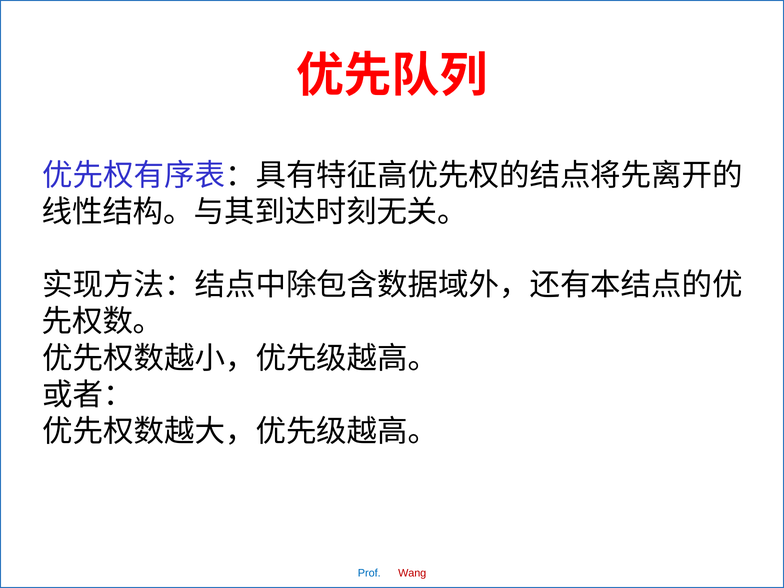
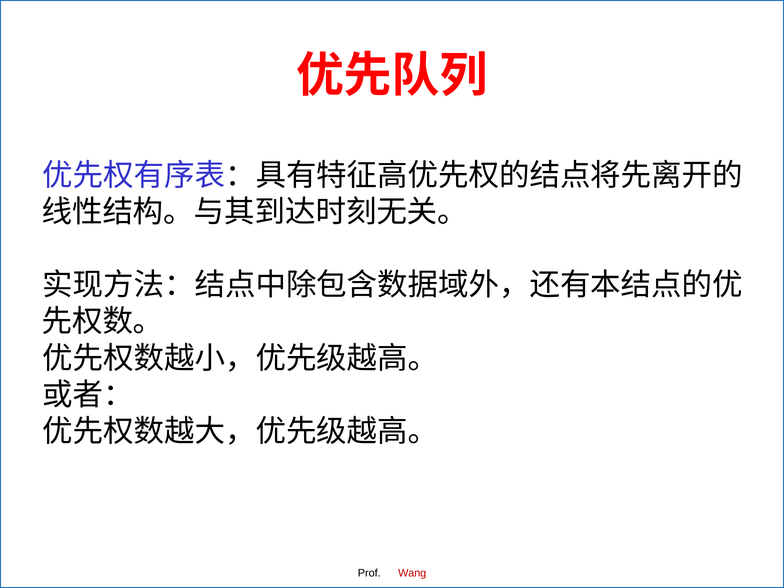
Prof colour: blue -> black (369, 573)
